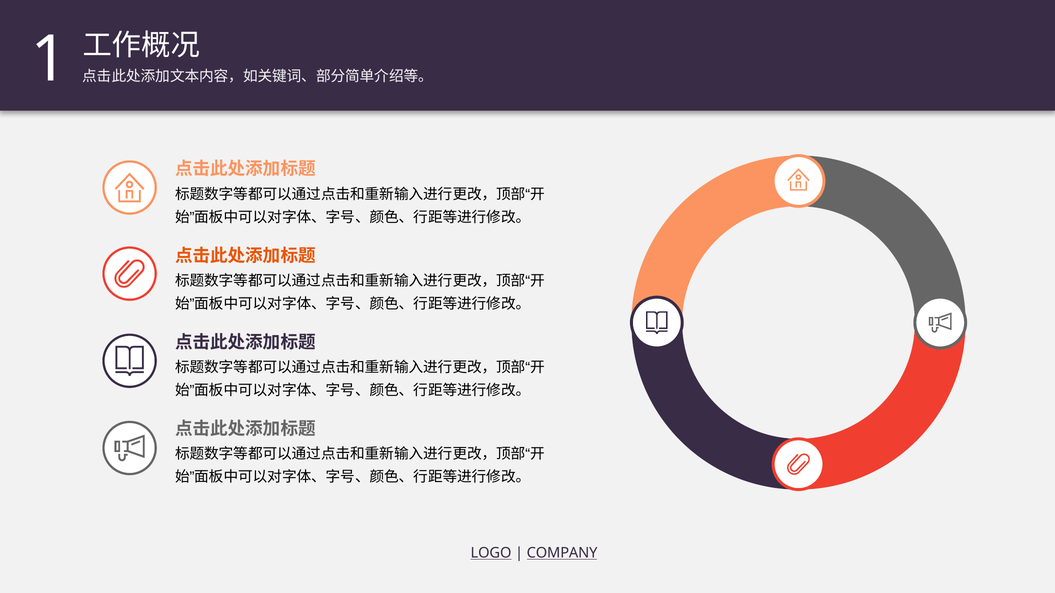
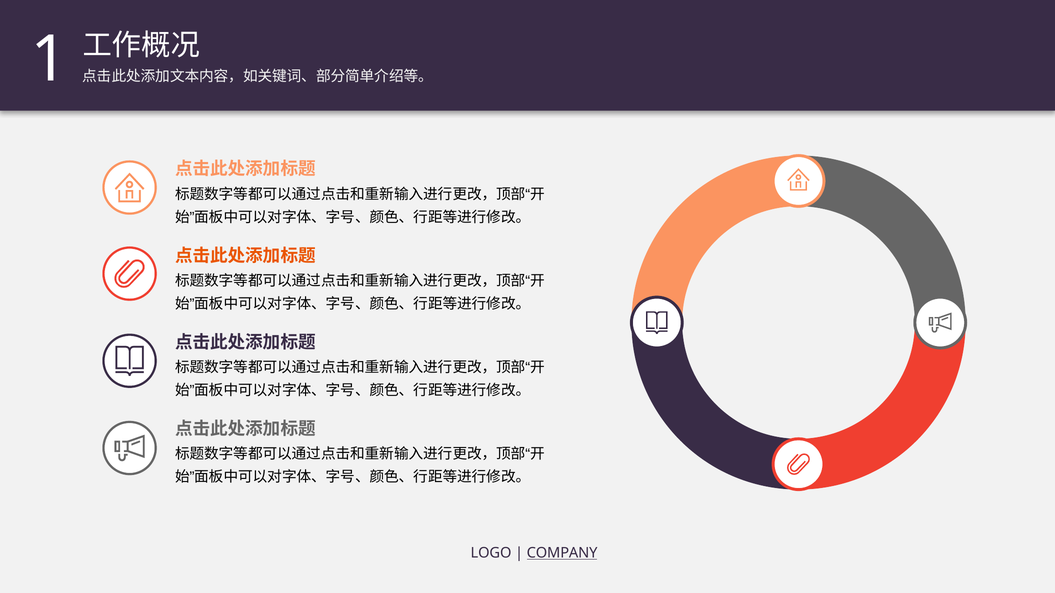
LOGO underline: present -> none (491, 553)
